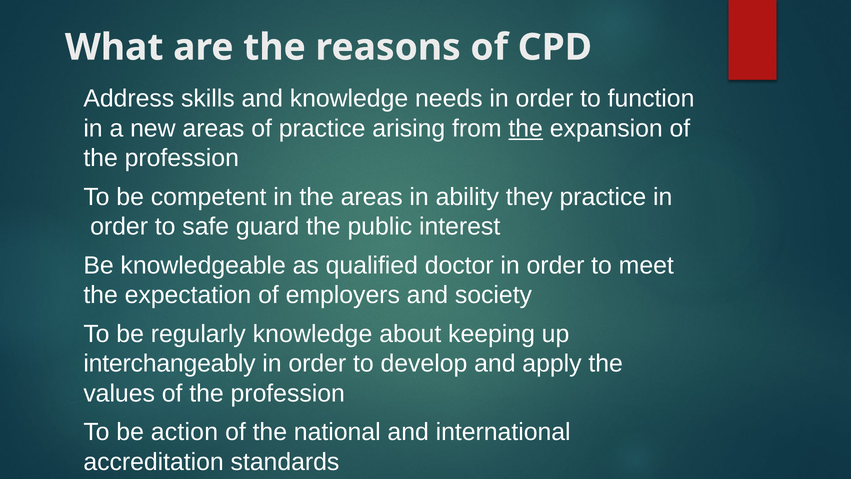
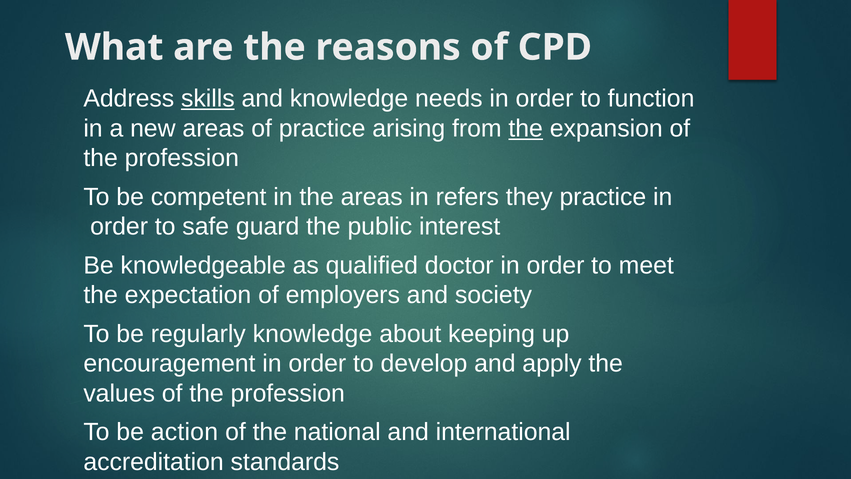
skills underline: none -> present (208, 98)
ability: ability -> refers (467, 197)
interchangeably: interchangeably -> encouragement (169, 363)
